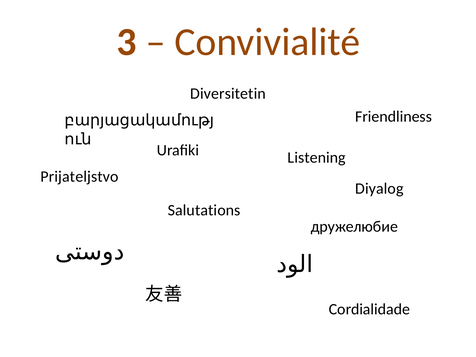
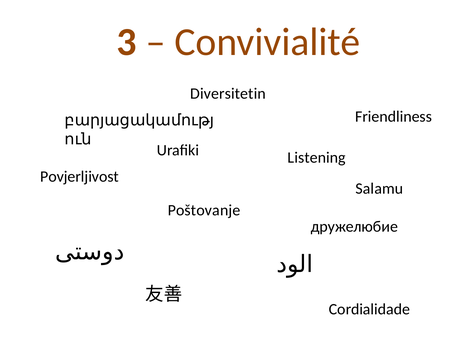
Prijateljstvo: Prijateljstvo -> Povjerljivost (80, 176)
Diyalog: Diyalog -> Salamu (379, 188)
Salutations: Salutations -> Poštovanje (204, 210)
